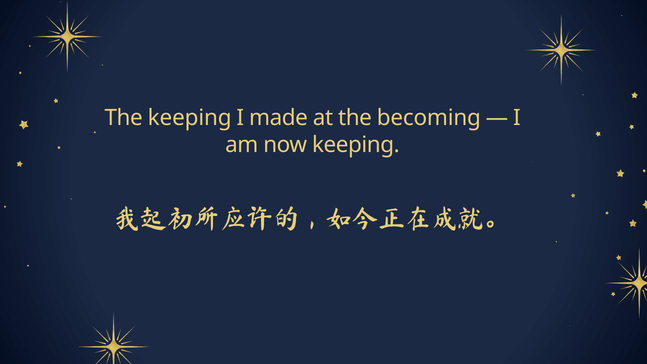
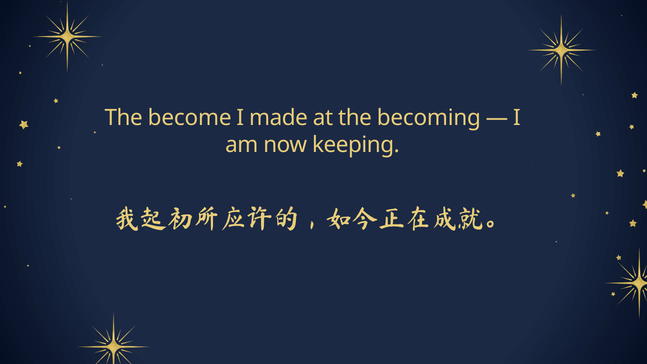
The keeping: keeping -> become (190, 118)
